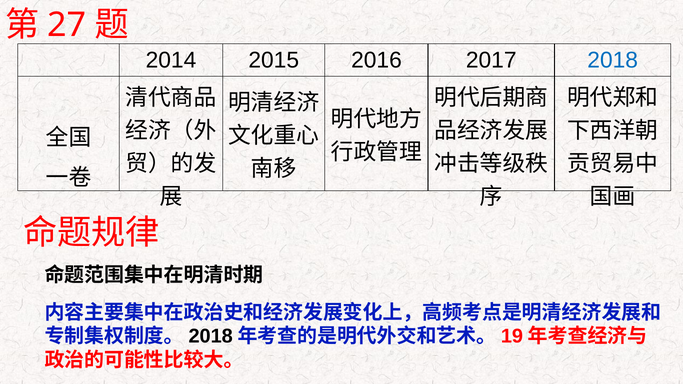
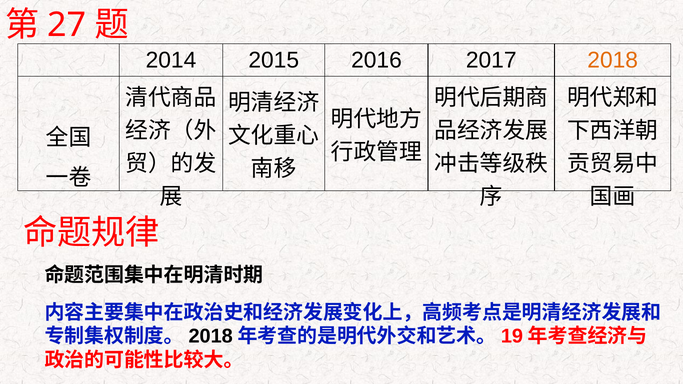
2018 colour: blue -> orange (613, 60)
